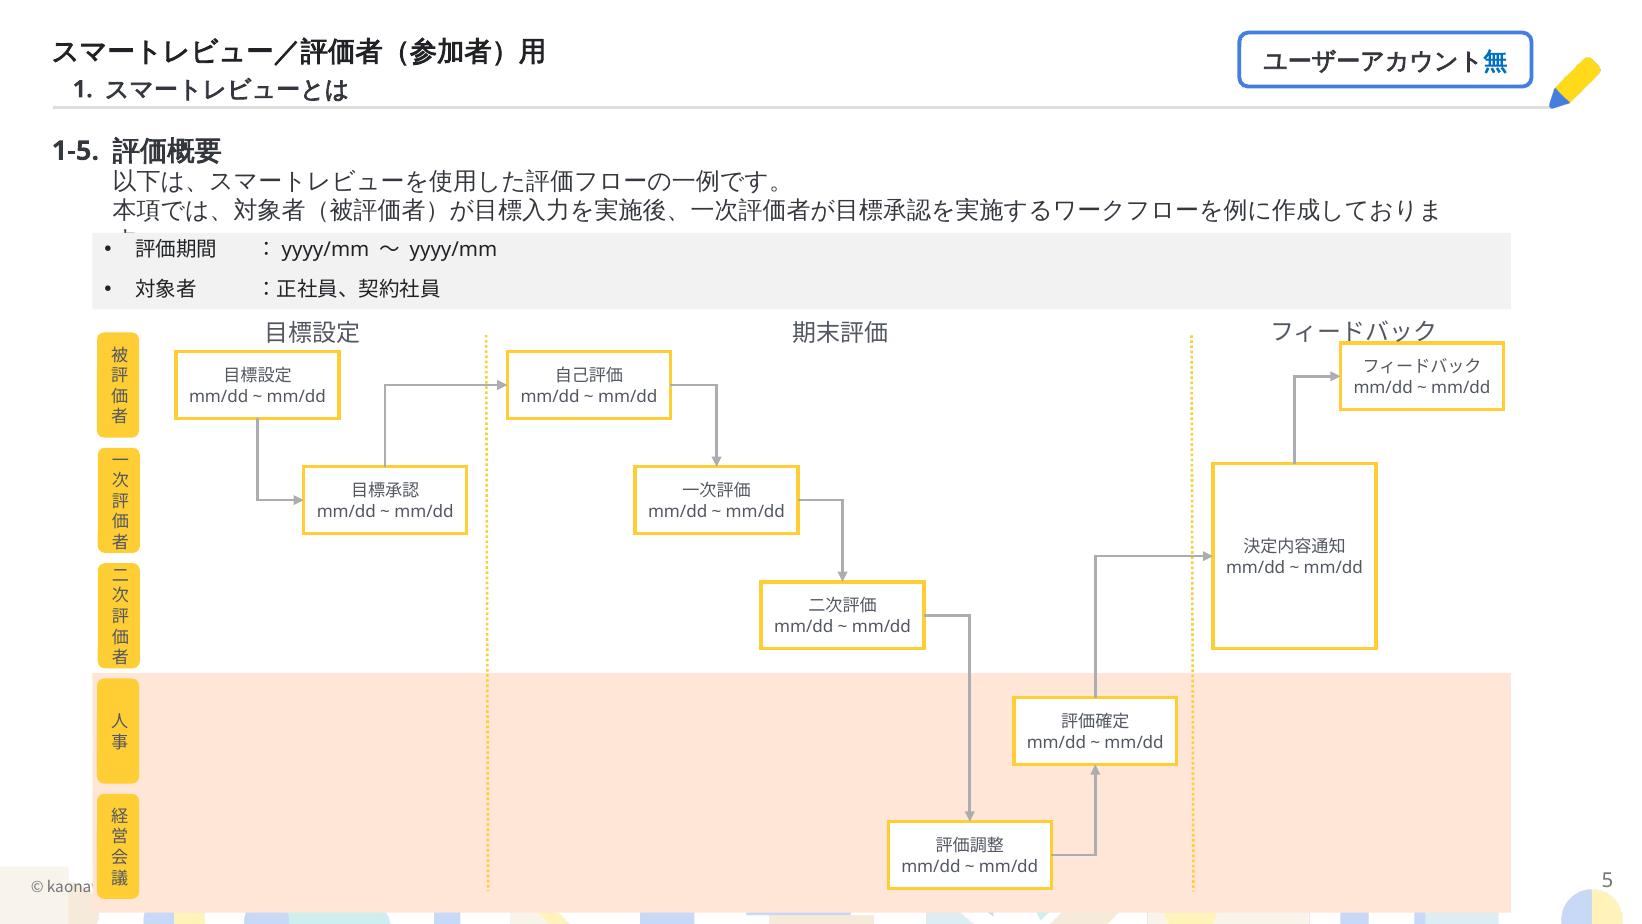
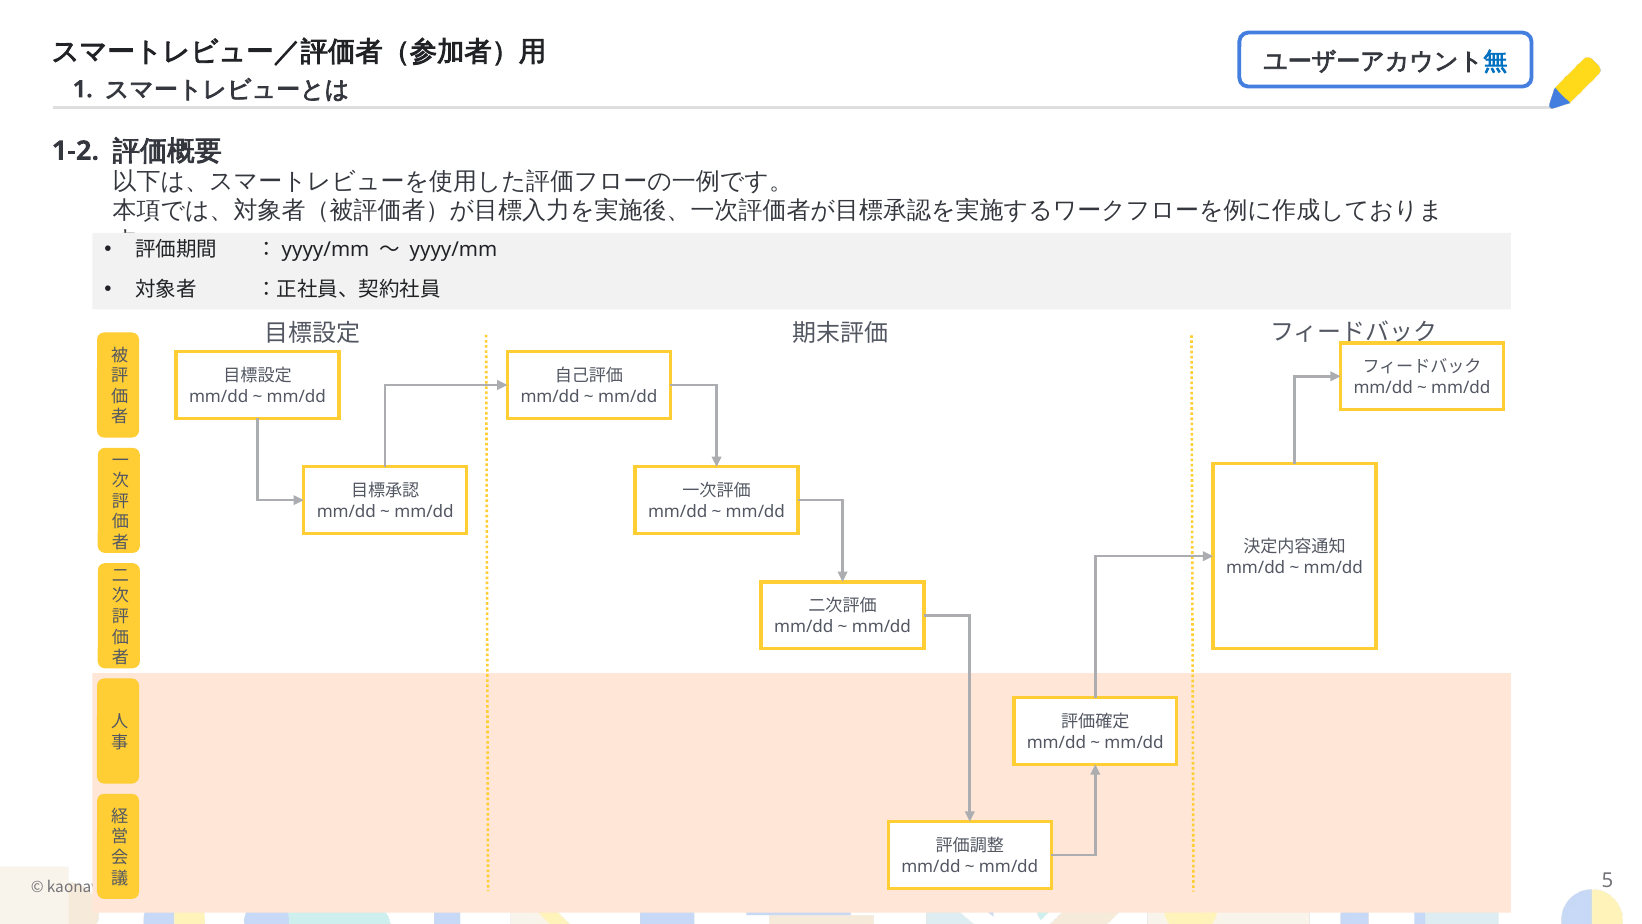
1-5: 1-5 -> 1-2 (75, 151)
